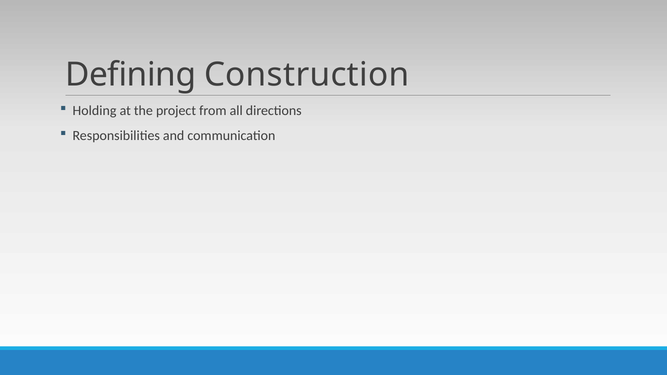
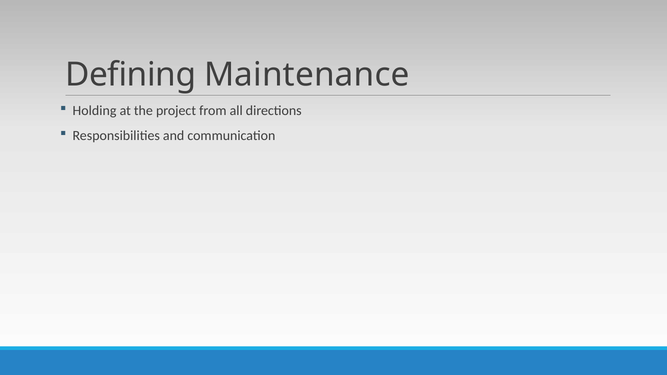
Construction: Construction -> Maintenance (307, 75)
